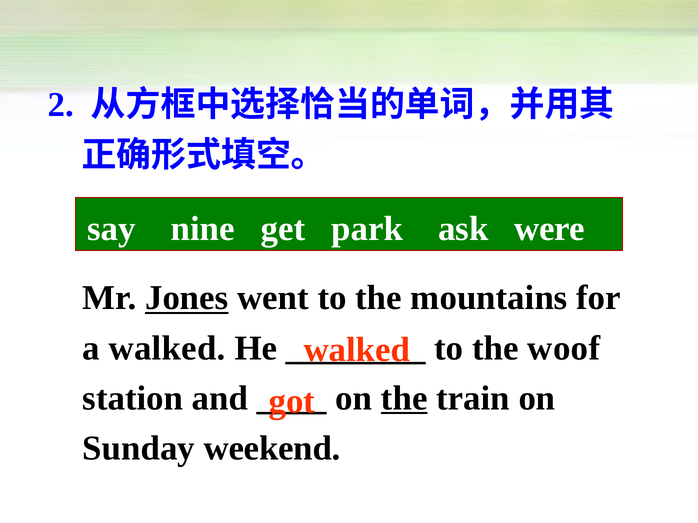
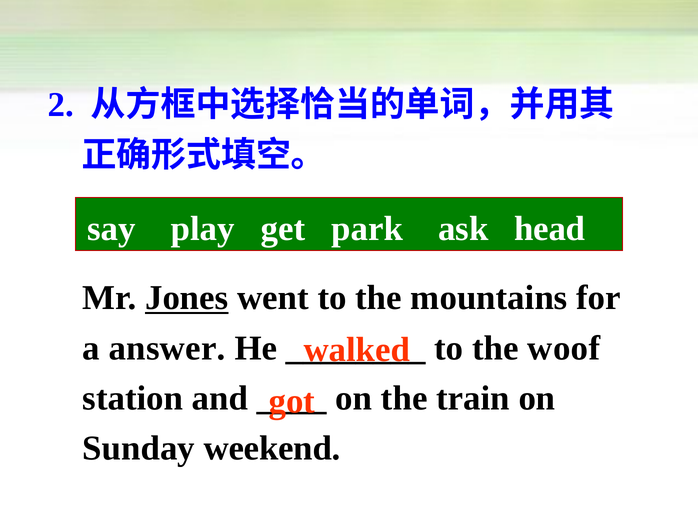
nine: nine -> play (203, 229)
were: were -> head (550, 229)
a walked: walked -> answer (167, 348)
the underline: present -> none (404, 399)
